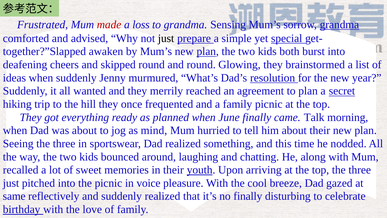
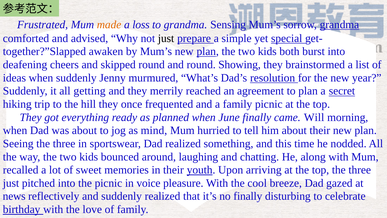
made colour: red -> orange (109, 24)
Glowing: Glowing -> Showing (239, 65)
wanted: wanted -> getting (90, 91)
Talk: Talk -> Will (314, 117)
same: same -> news (14, 196)
